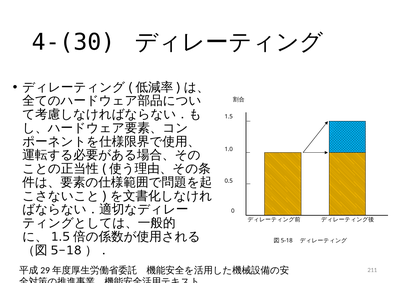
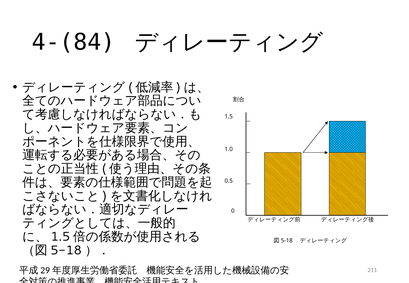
4-(30: 4-(30 -> 4-(84 (74, 42)
